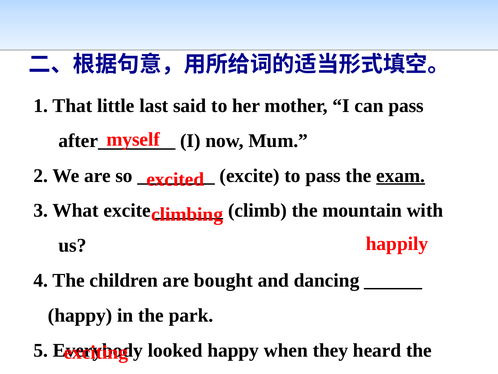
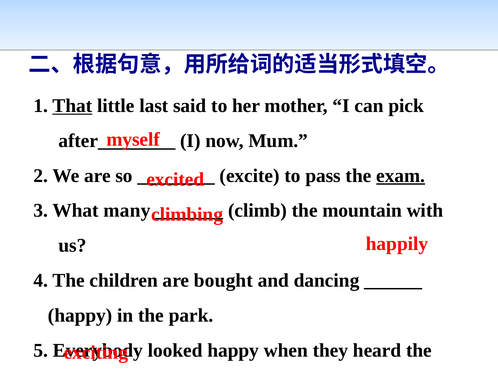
That underline: none -> present (72, 106)
can pass: pass -> pick (406, 106)
What excite: excite -> many (127, 210)
